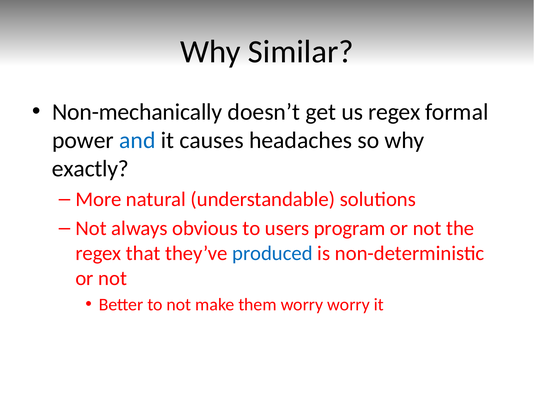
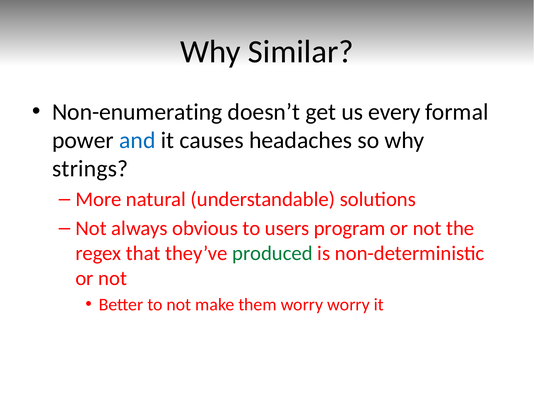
Non-mechanically: Non-mechanically -> Non-enumerating (137, 112)
us regex: regex -> every (394, 112)
exactly: exactly -> strings (90, 169)
produced colour: blue -> green (272, 254)
